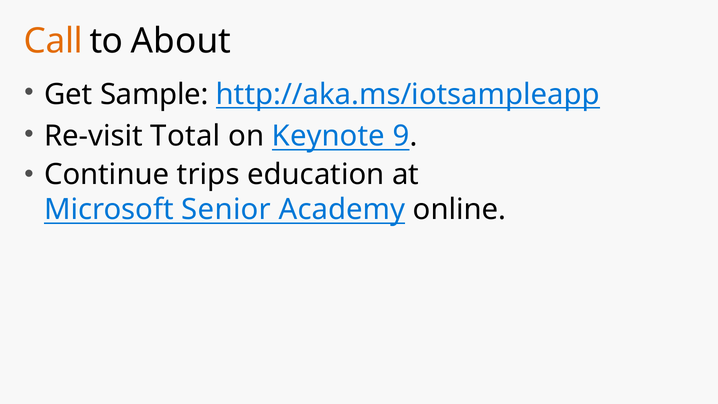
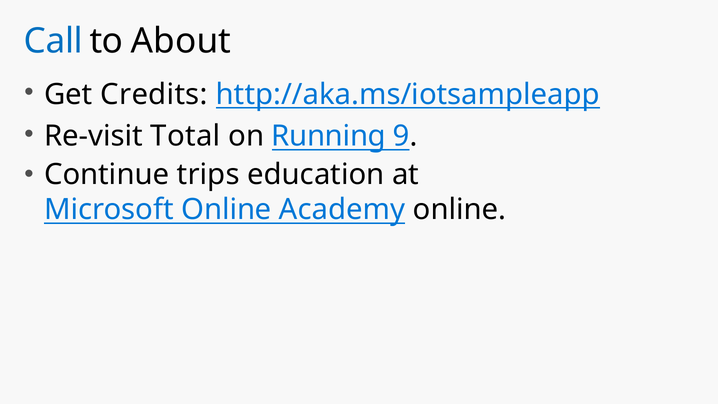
Call colour: orange -> blue (53, 41)
Sample: Sample -> Credits (154, 94)
Keynote: Keynote -> Running (329, 136)
Microsoft Senior: Senior -> Online (226, 210)
